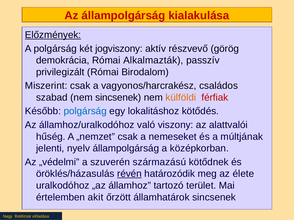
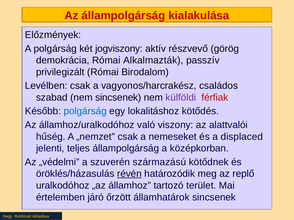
Előzmények underline: present -> none (53, 35)
Miszerint: Miszerint -> Levélben (46, 86)
külföldi colour: orange -> purple (181, 98)
múltjának: múltjának -> displaced (242, 137)
nyelv: nyelv -> teljes (78, 149)
élete: élete -> replő (243, 174)
akit: akit -> járó (96, 198)
